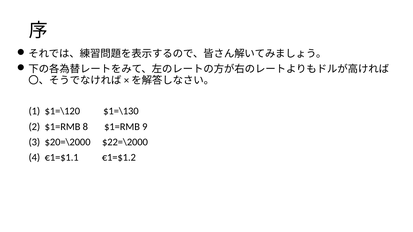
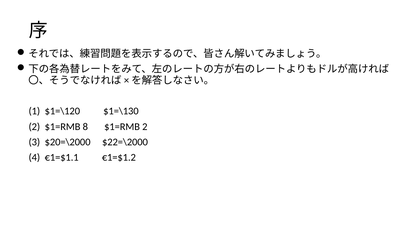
$1=RMB 9: 9 -> 2 (145, 127)
